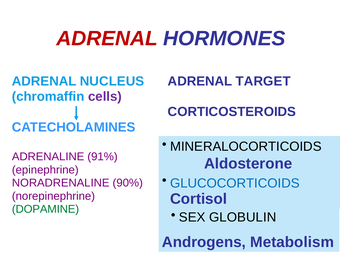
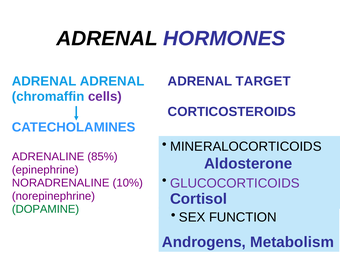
ADRENAL colour: red -> black (107, 39)
ADRENAL NUCLEUS: NUCLEUS -> ADRENAL (112, 81)
91%: 91% -> 85% (103, 157)
GLUCOCORTICOIDS colour: blue -> purple (235, 183)
90%: 90% -> 10% (128, 183)
GLOBULIN: GLOBULIN -> FUNCTION (243, 217)
